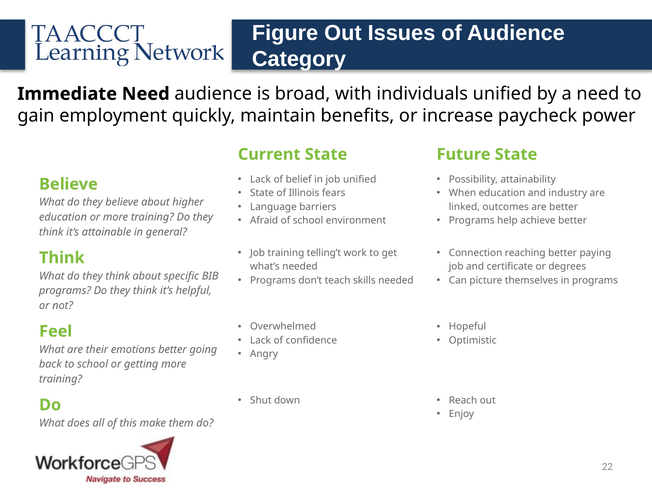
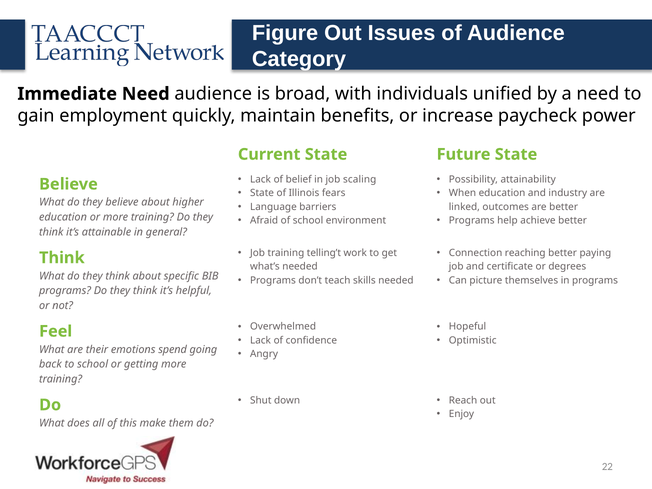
job unified: unified -> scaling (360, 180)
emotions better: better -> spend (173, 350)
